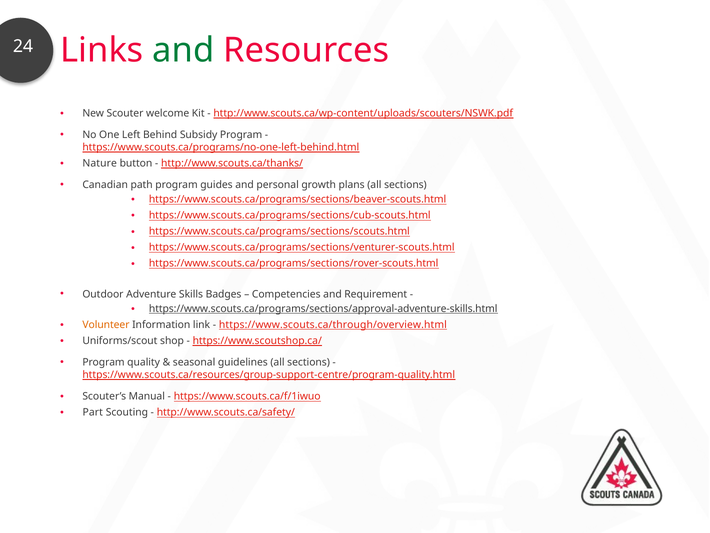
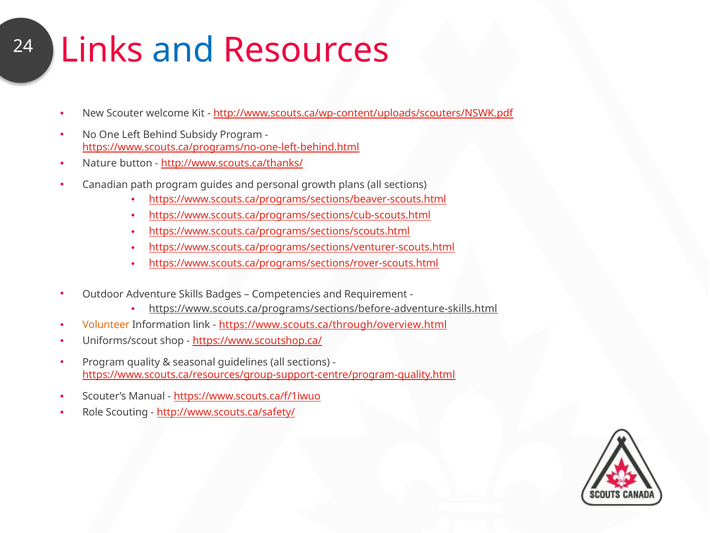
and colour: green -> blue (183, 50)
https://www.scouts.ca/programs/sections/approval-adventure-skills.html: https://www.scouts.ca/programs/sections/approval-adventure-skills.html -> https://www.scouts.ca/programs/sections/before-adventure-skills.html (323, 308)
Part: Part -> Role (93, 412)
